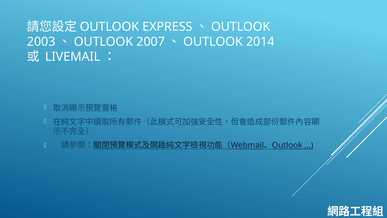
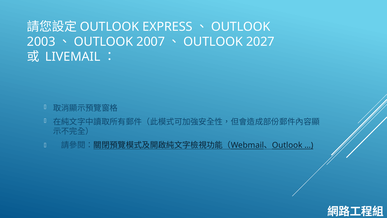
2014: 2014 -> 2027 (260, 42)
